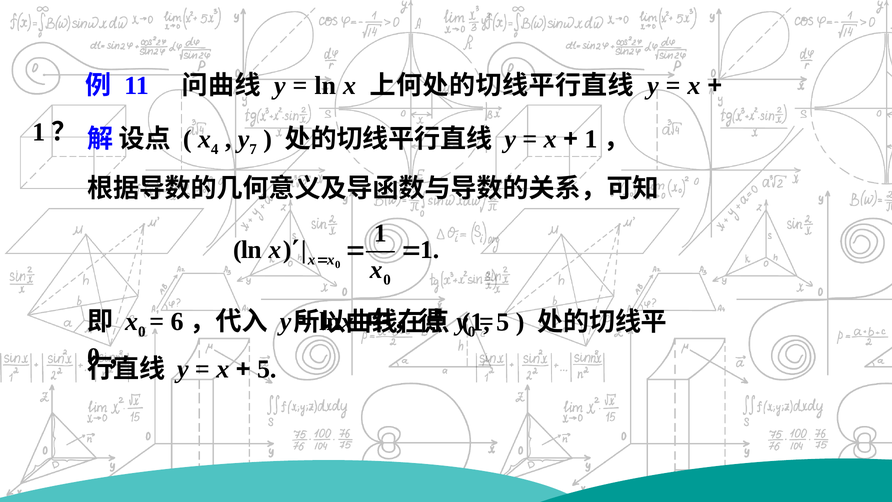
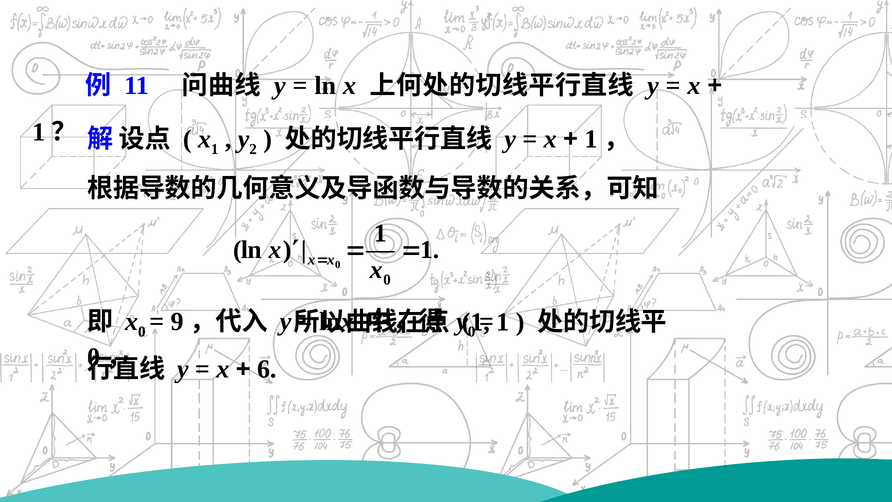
x 4: 4 -> 1 (215, 149)
7: 7 -> 2 (253, 149)
6: 6 -> 9 (177, 321)
5: 5 -> 1 (503, 322)
5: 5 -> 6 (267, 369)
